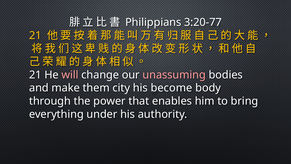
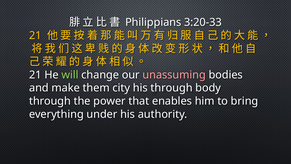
3:20-77: 3:20-77 -> 3:20-33 (203, 22)
will colour: pink -> light green (70, 75)
his become: become -> through (172, 88)
